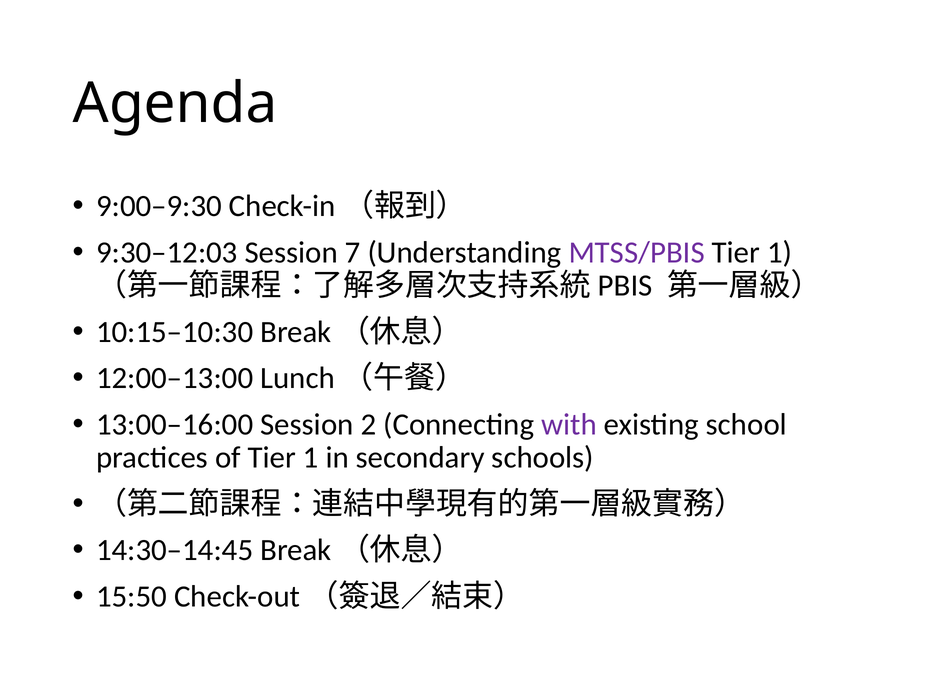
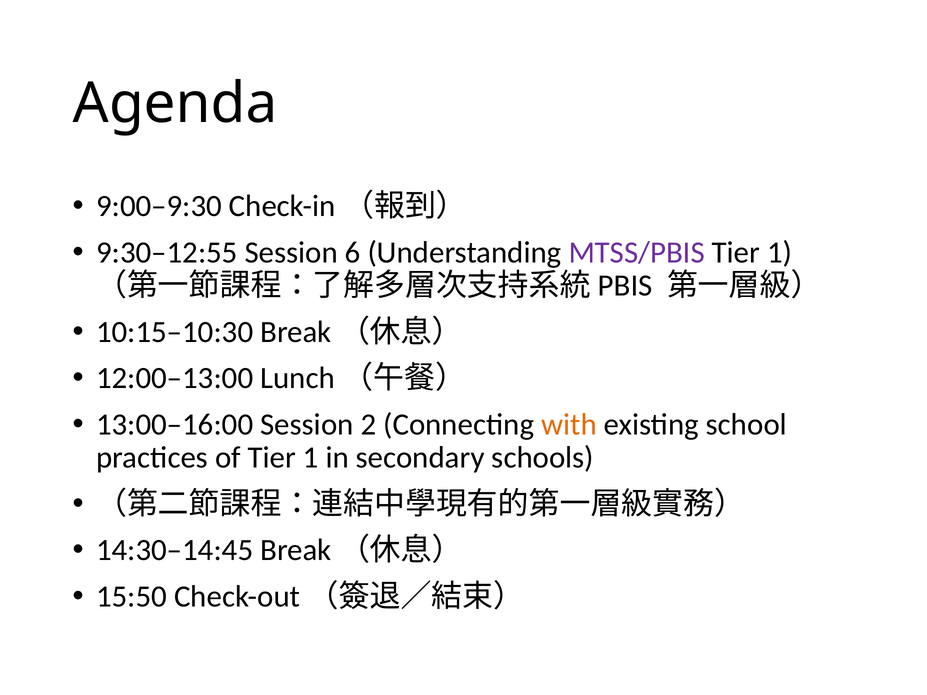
9:30–12:03: 9:30–12:03 -> 9:30–12:55 (167, 252)
7: 7 -> 6 (353, 252)
with colour: purple -> orange (569, 425)
